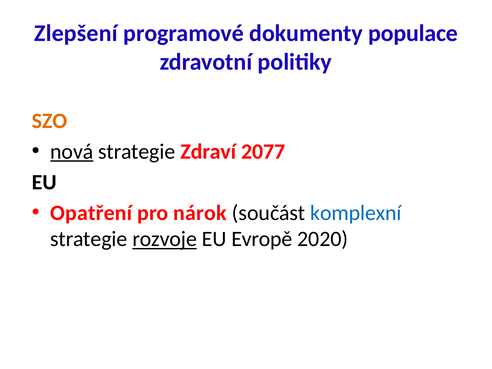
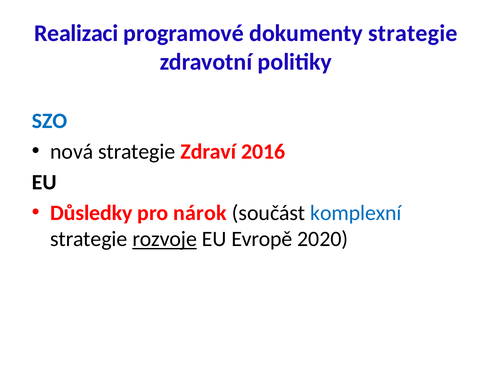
Zlepšení: Zlepšení -> Realizaci (76, 33)
dokumenty populace: populace -> strategie (413, 33)
SZO colour: orange -> blue (49, 121)
nová underline: present -> none (72, 152)
2077: 2077 -> 2016 (263, 152)
Opatření: Opatření -> Důsledky (91, 213)
